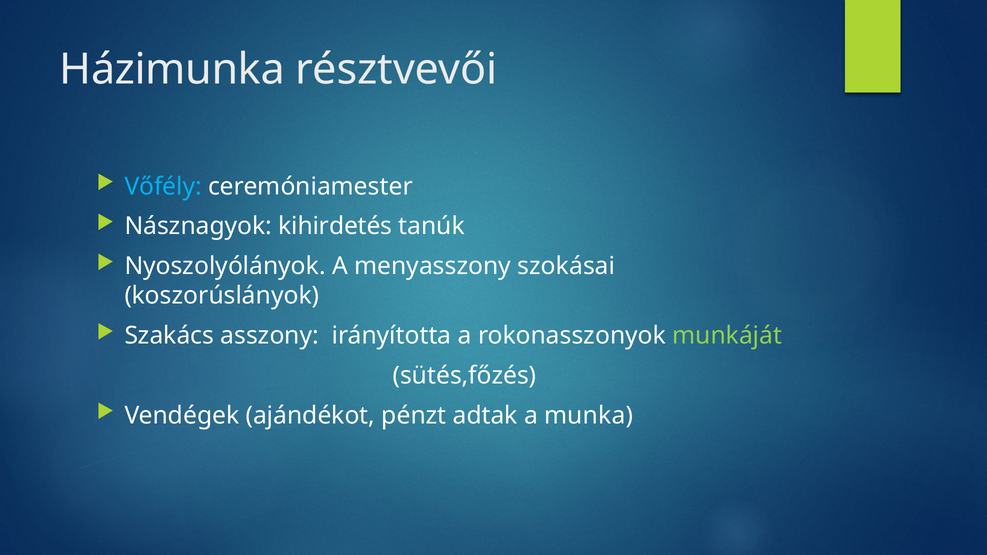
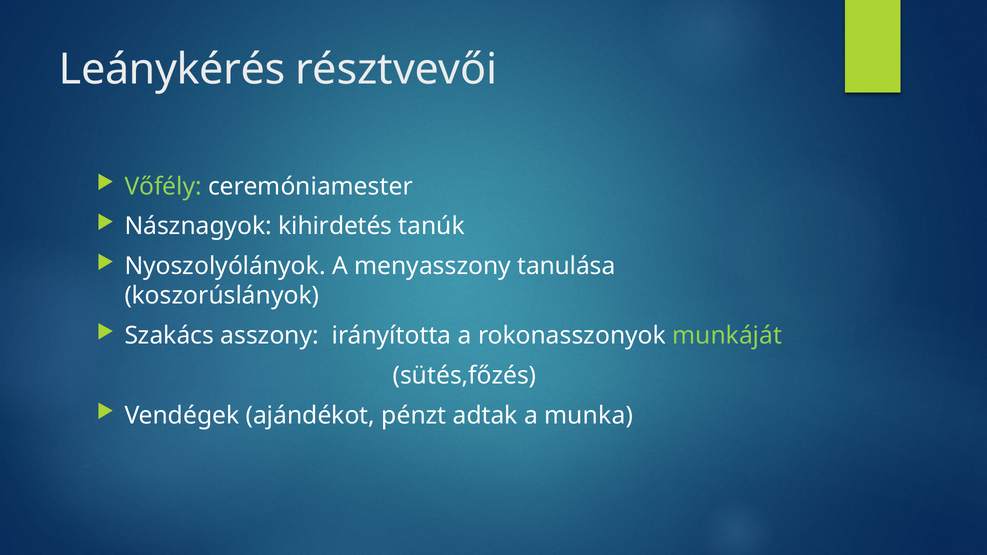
Házimunka: Házimunka -> Leánykérés (172, 69)
Vőfély colour: light blue -> light green (163, 186)
szokásai: szokásai -> tanulása (566, 266)
